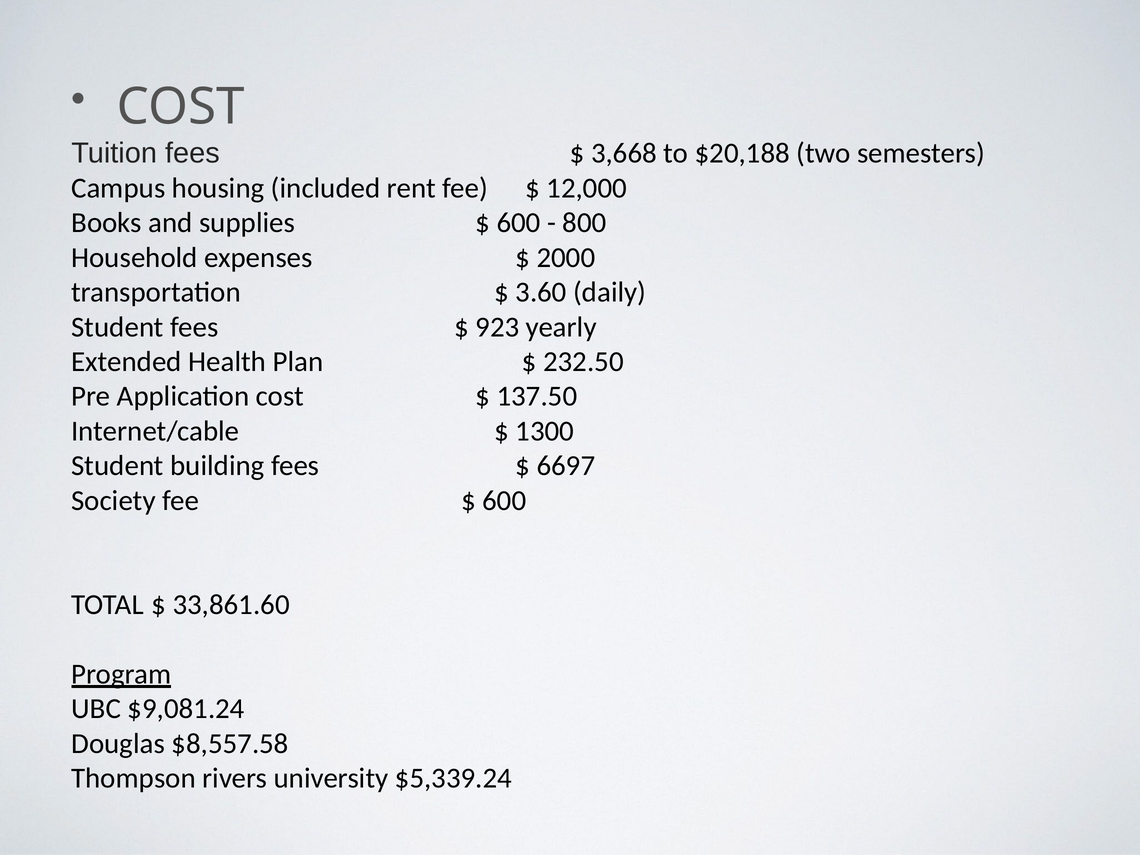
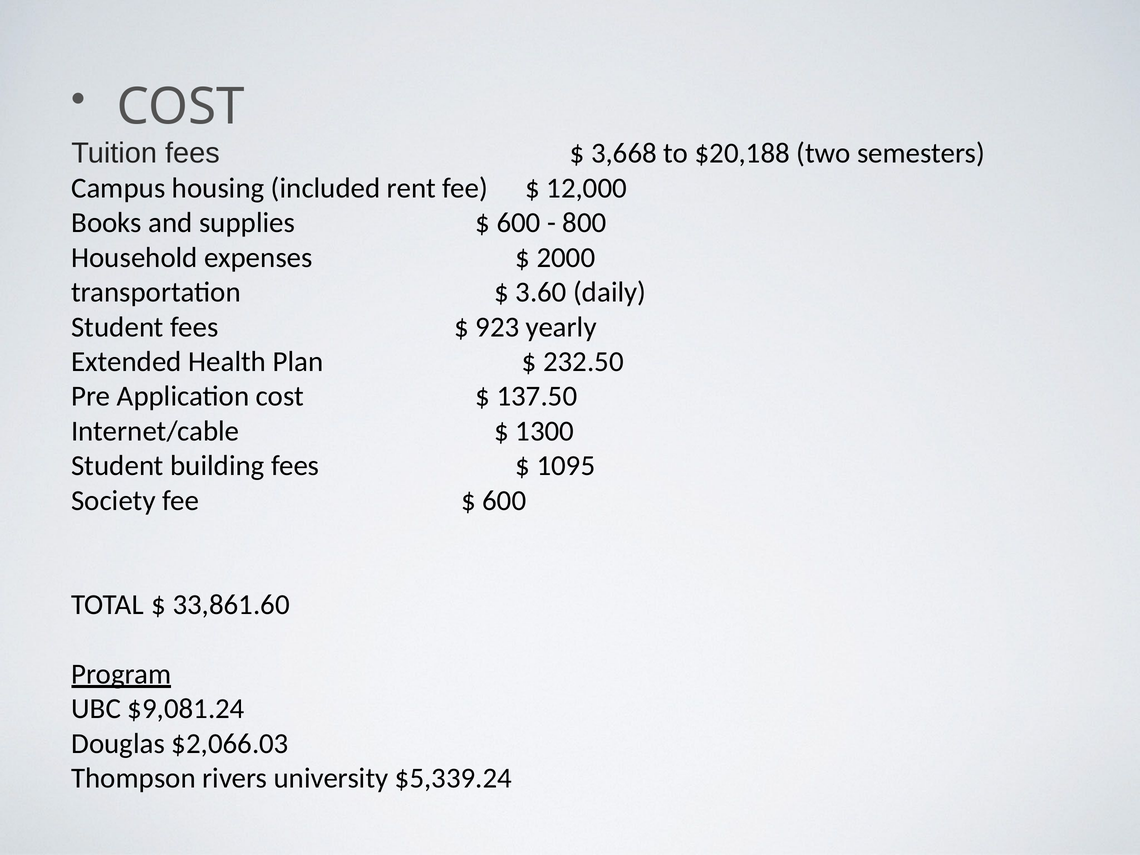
6697: 6697 -> 1095 (566, 466)
$8,557.58: $8,557.58 -> $2,066.03 (230, 744)
